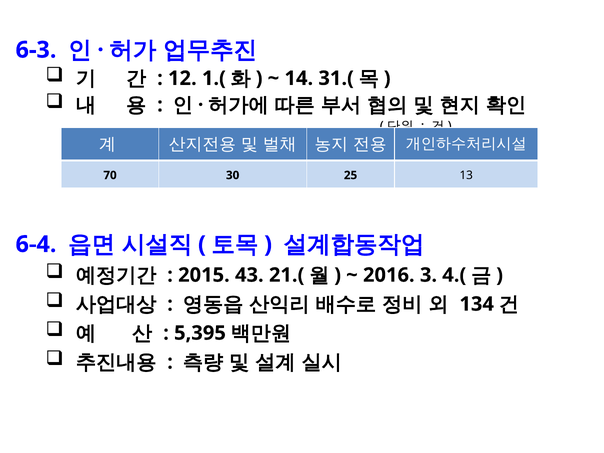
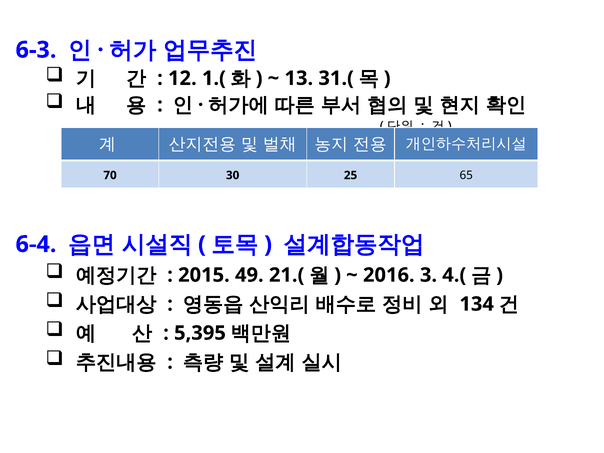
14: 14 -> 13 (299, 78)
13: 13 -> 65 (466, 175)
43: 43 -> 49 (249, 275)
